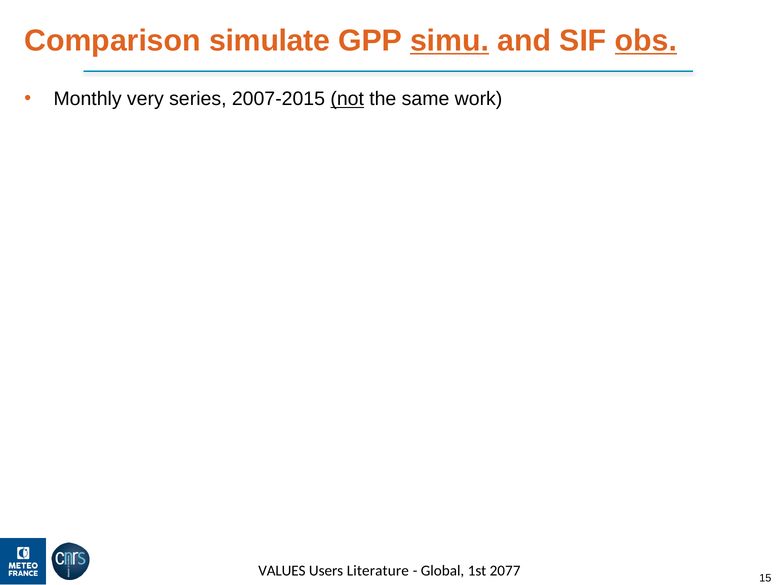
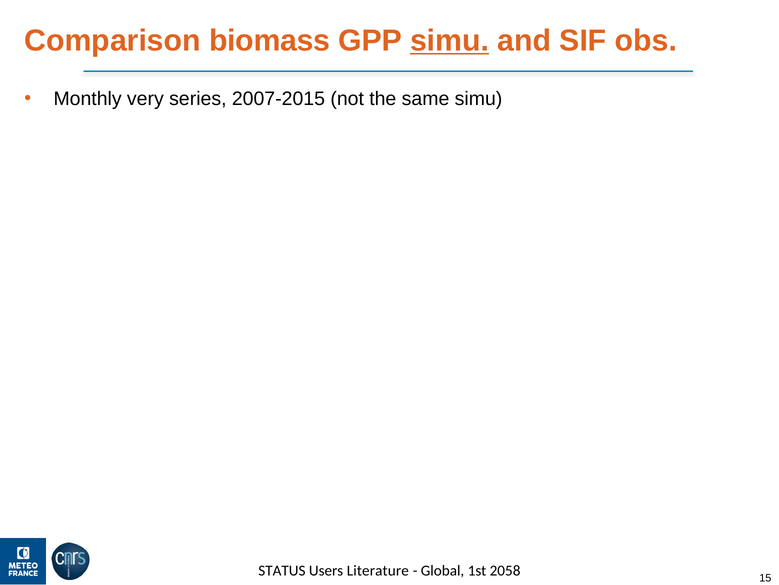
simulate: simulate -> biomass (270, 41)
obs underline: present -> none (646, 41)
not underline: present -> none (347, 99)
same work: work -> simu (479, 99)
VALUES: VALUES -> STATUS (282, 570)
2077: 2077 -> 2058 (505, 570)
